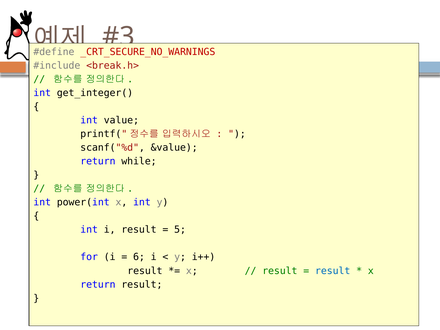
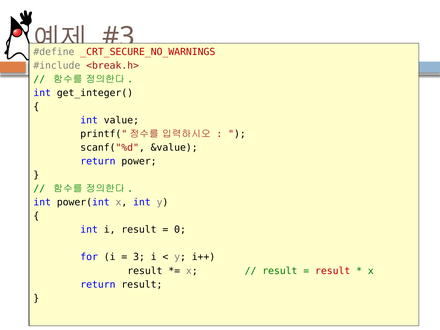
while: while -> power (139, 161)
5: 5 -> 0 (180, 230)
6: 6 -> 3 (139, 257)
result colour: blue -> red (333, 271)
